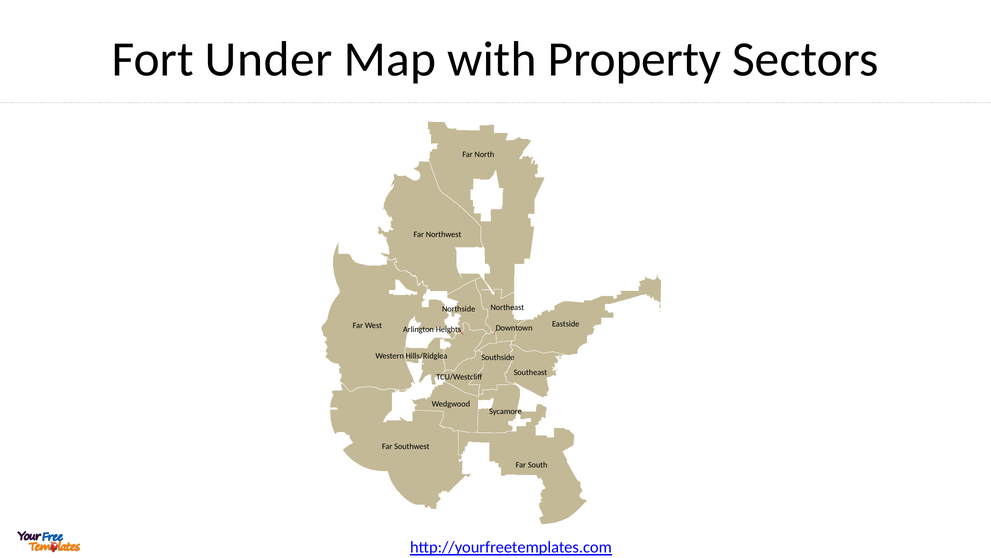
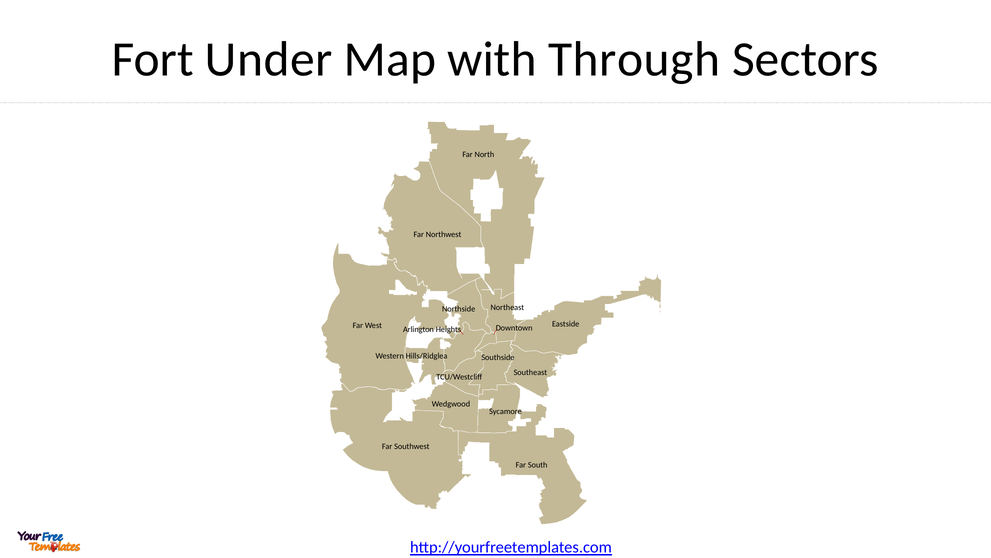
Property: Property -> Through (634, 59)
